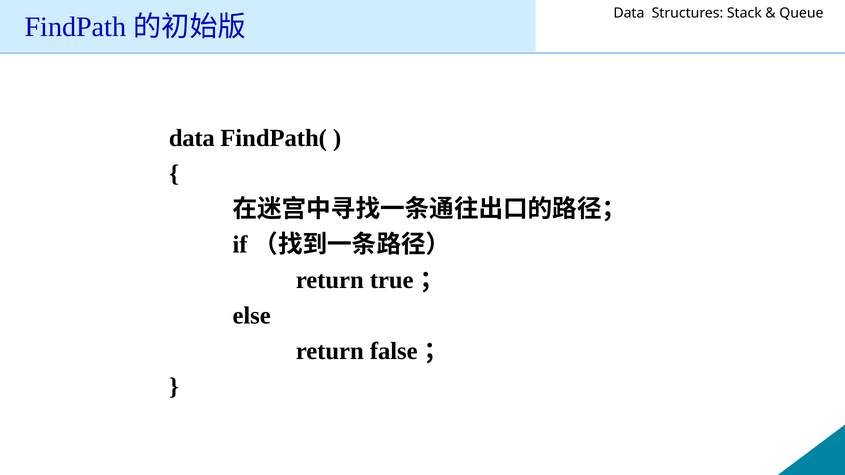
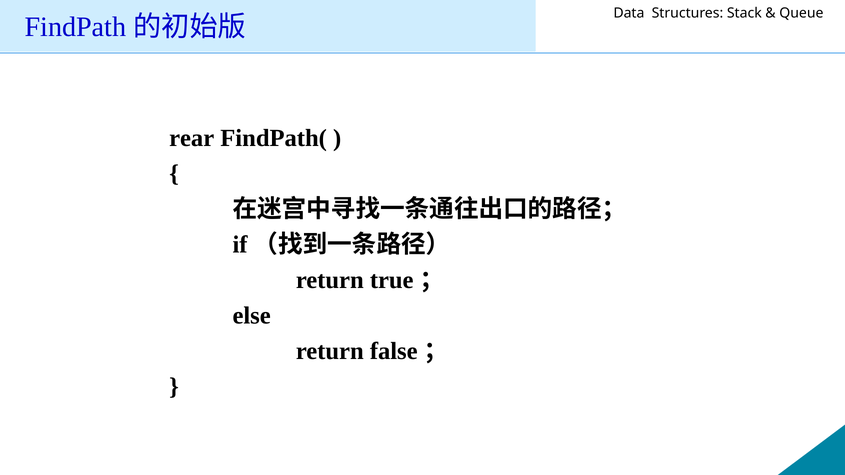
data: data -> rear (192, 138)
